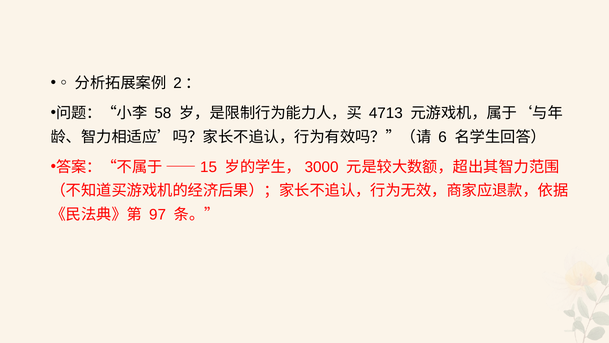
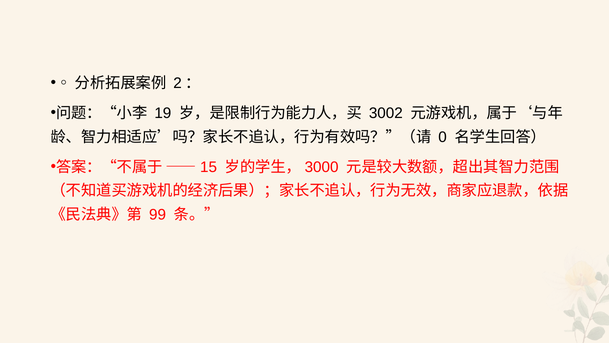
58: 58 -> 19 (163, 113)
4713: 4713 -> 3002 (386, 113)
6: 6 -> 0 (443, 137)
97: 97 -> 99 (158, 214)
